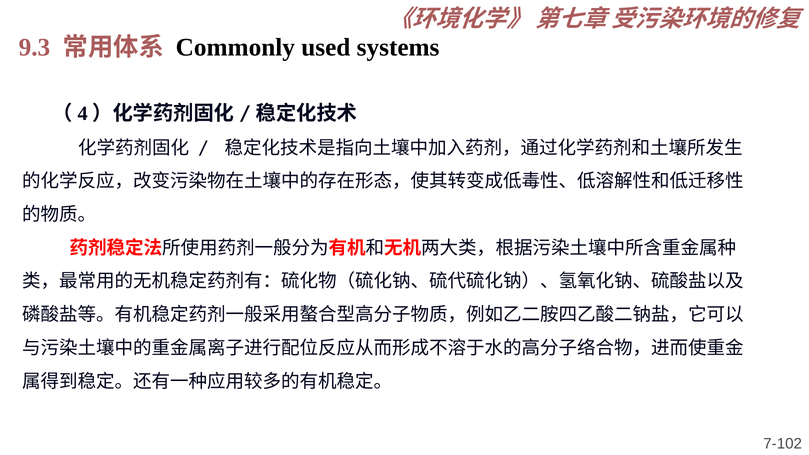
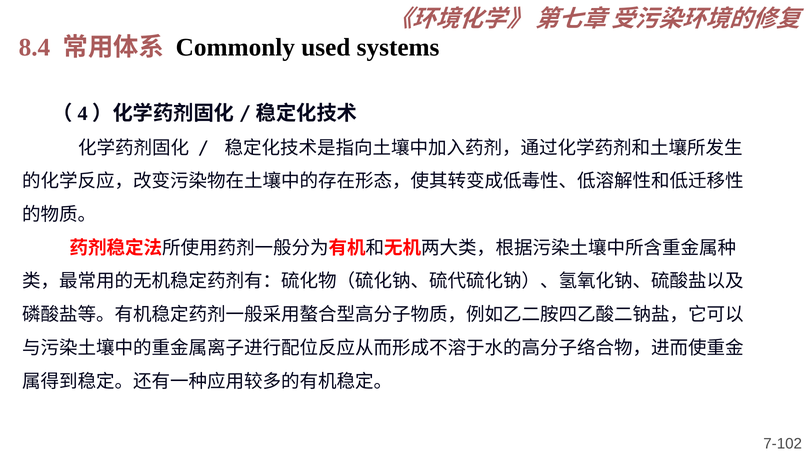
9.3: 9.3 -> 8.4 (34, 48)
